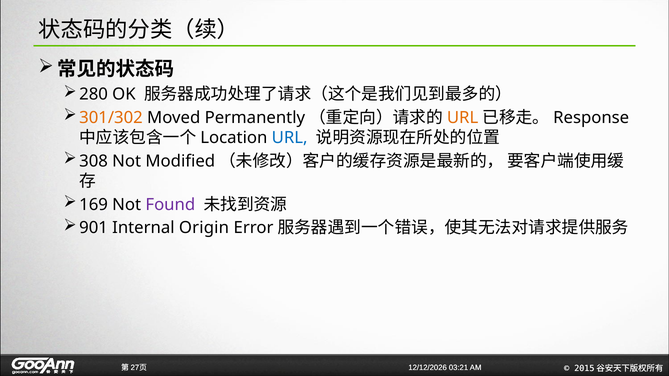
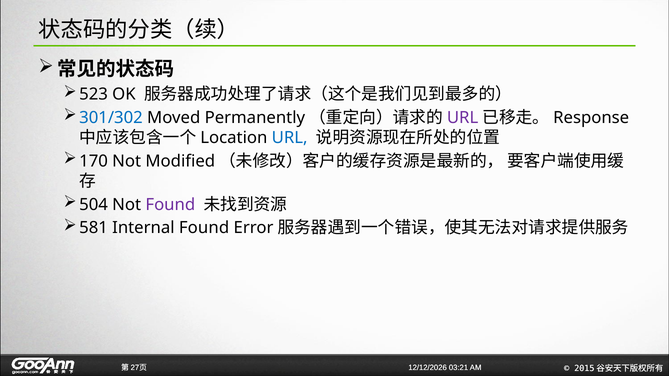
280: 280 -> 523 (94, 94)
301/302 colour: orange -> blue (111, 118)
URL colour: orange -> purple (463, 118)
308: 308 -> 170 (94, 161)
169: 169 -> 504 (94, 205)
901: 901 -> 581 (94, 228)
Internal Origin: Origin -> Found (204, 228)
